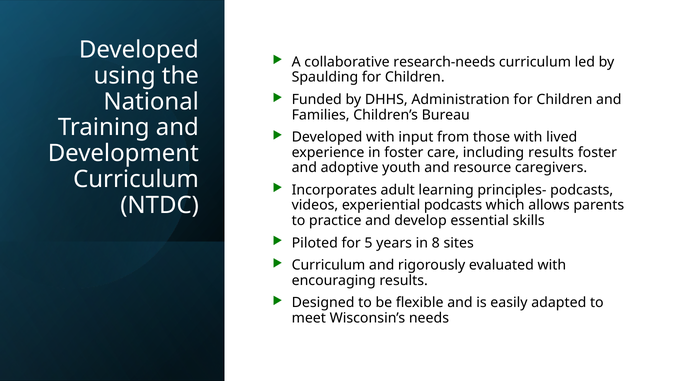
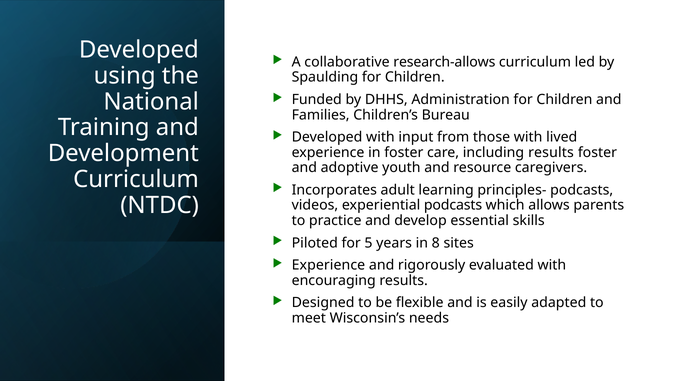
research-needs: research-needs -> research-allows (444, 62)
Curriculum: Curriculum -> Experience (328, 265)
